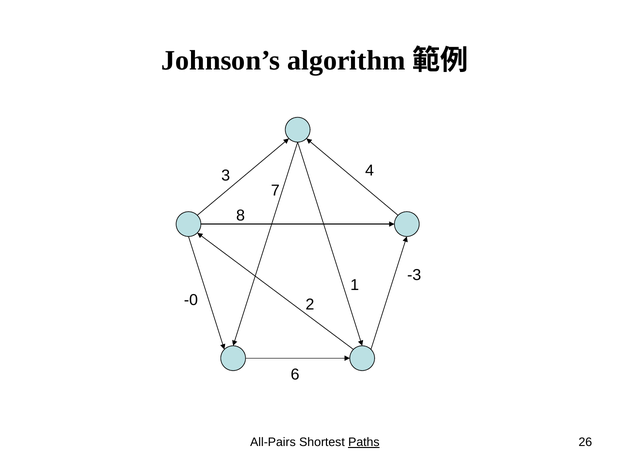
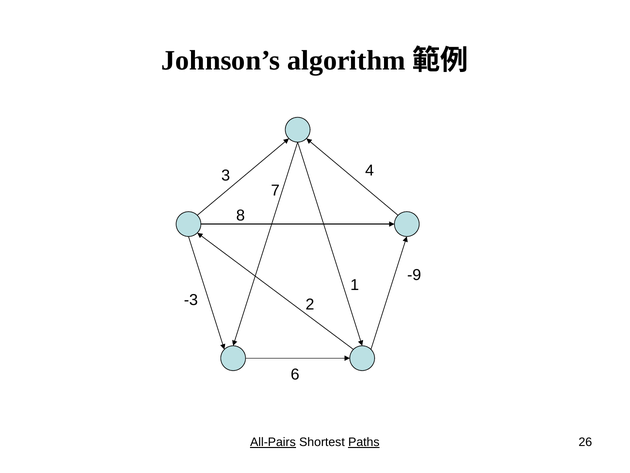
-3: -3 -> -9 (414, 275)
-0: -0 -> -3 (191, 300)
All-Pairs underline: none -> present (273, 442)
